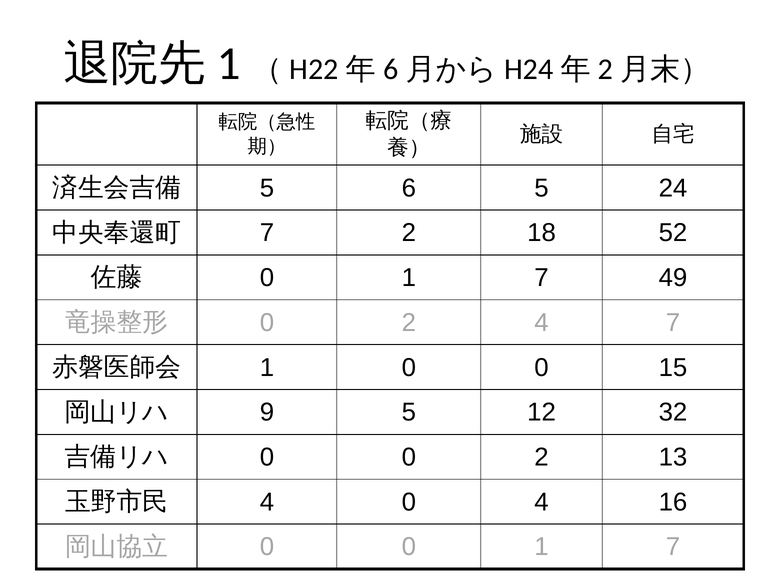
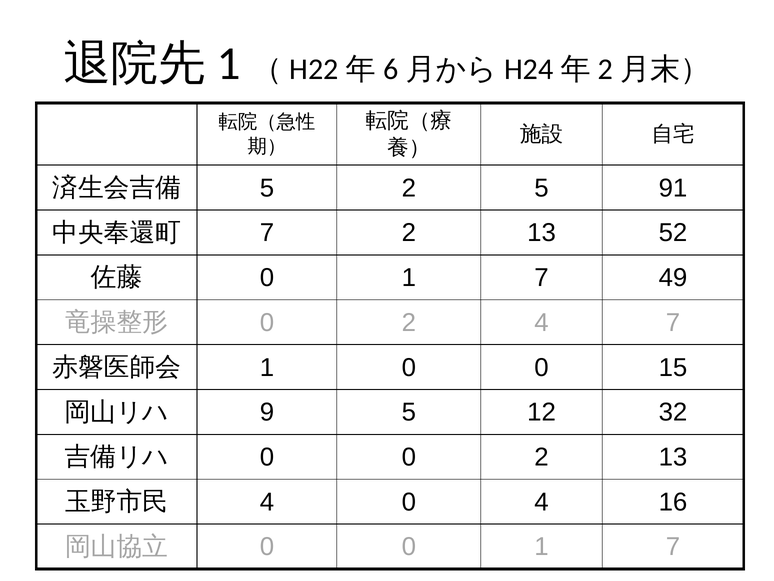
5 6: 6 -> 2 (409, 188)
24: 24 -> 91 (673, 188)
7 2 18: 18 -> 13 (542, 233)
